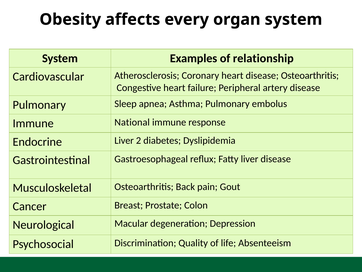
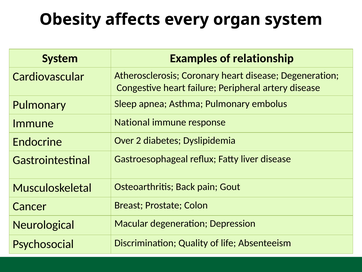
disease Osteoarthritis: Osteoarthritis -> Degeneration (310, 75)
Endocrine Liver: Liver -> Over (124, 140)
